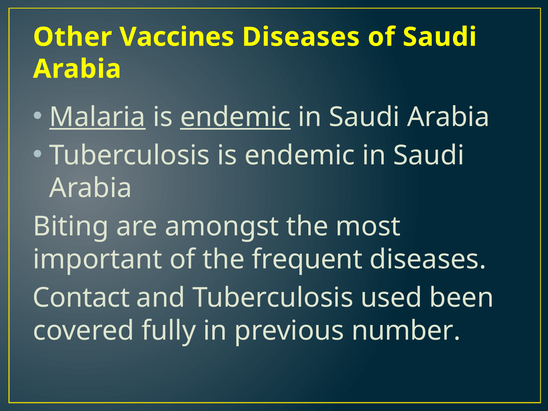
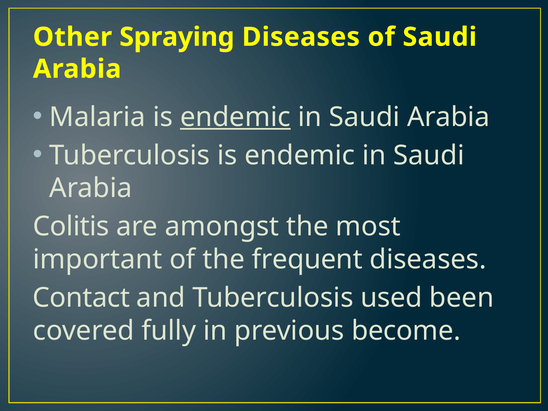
Vaccines: Vaccines -> Spraying (177, 37)
Malaria underline: present -> none (97, 117)
Biting: Biting -> Colitis (71, 227)
number: number -> become (406, 331)
